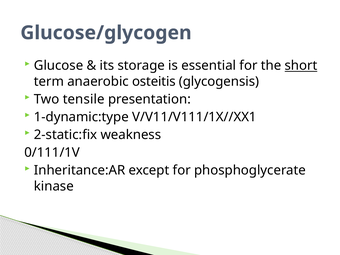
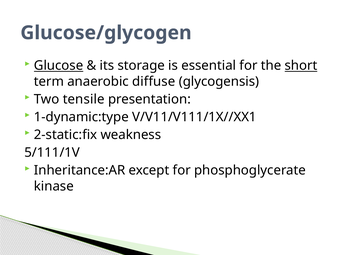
Glucose underline: none -> present (59, 66)
osteitis: osteitis -> diffuse (154, 81)
0/111/1V: 0/111/1V -> 5/111/1V (52, 153)
